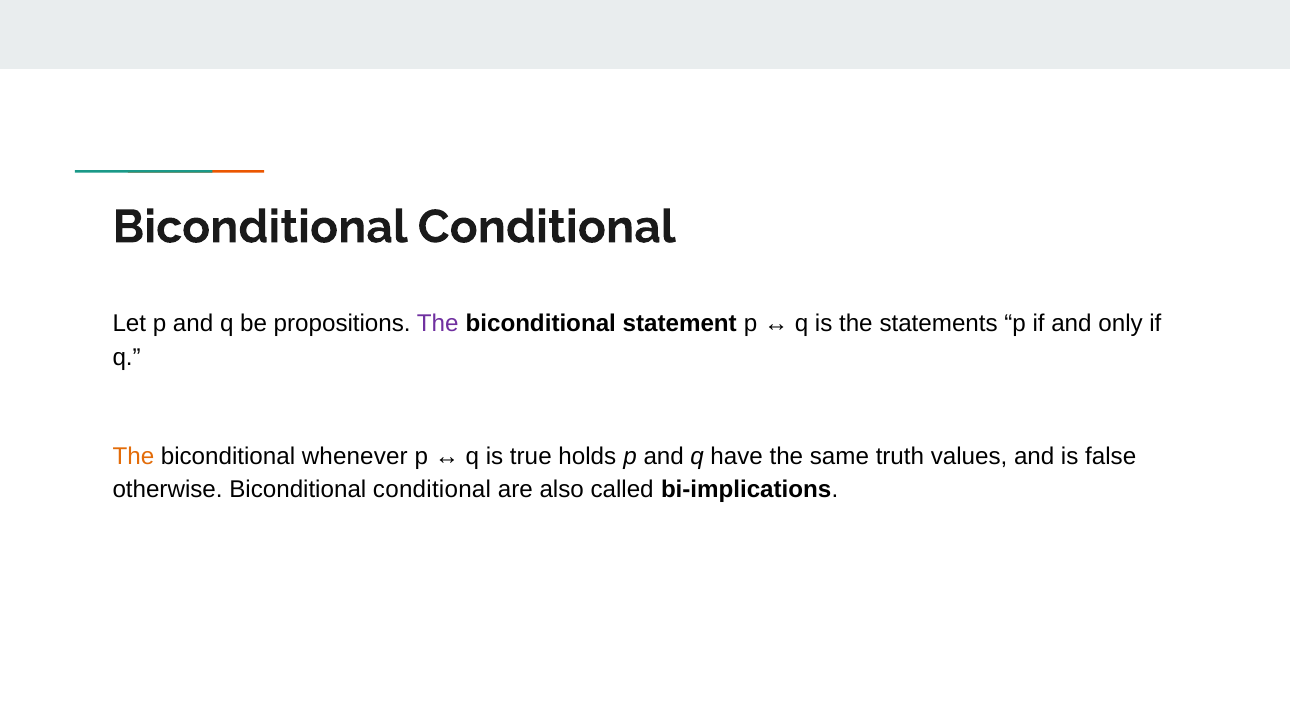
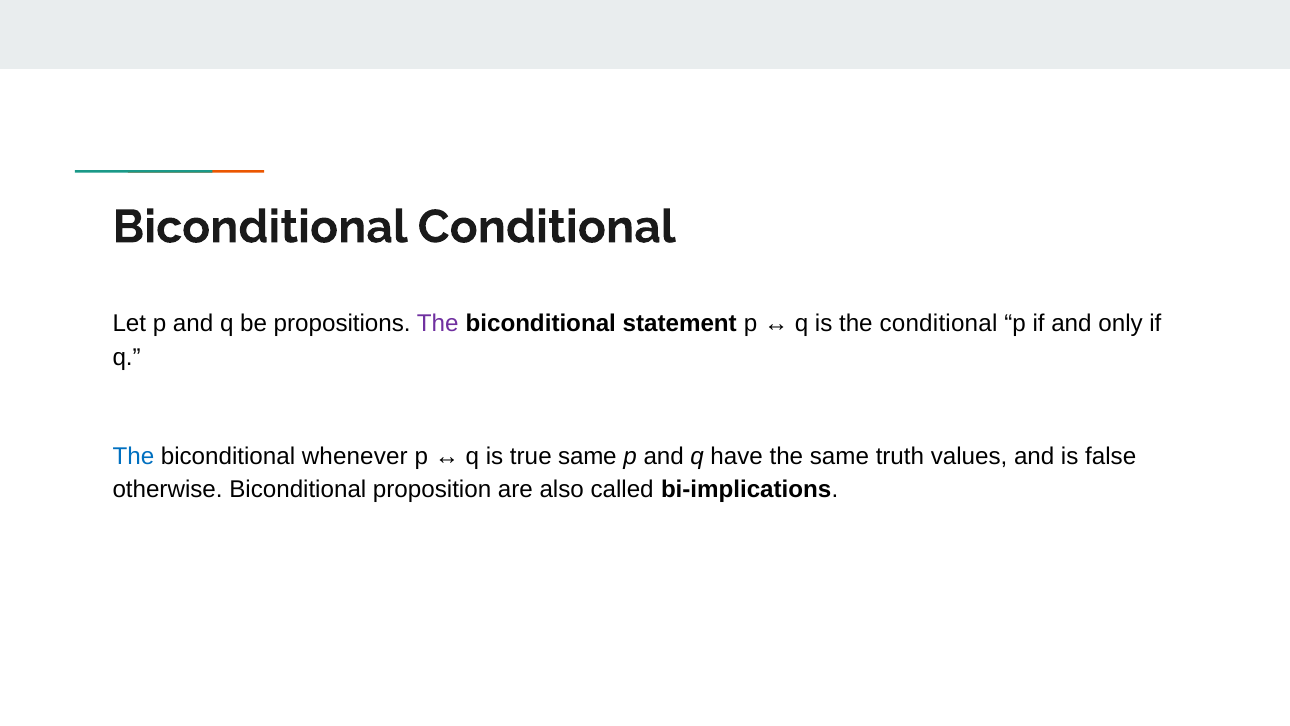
the statements: statements -> conditional (938, 324)
The colour: orange -> blue (133, 456)
true holds: holds -> same (587, 456)
otherwise Biconditional conditional: conditional -> proposition (432, 489)
